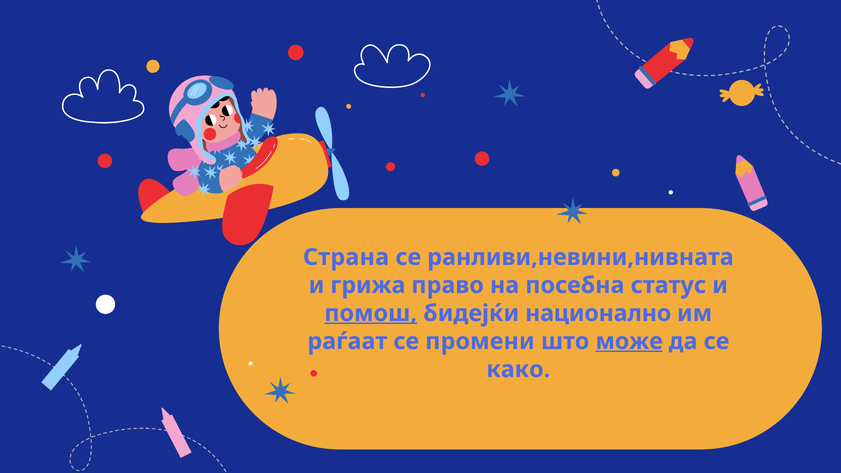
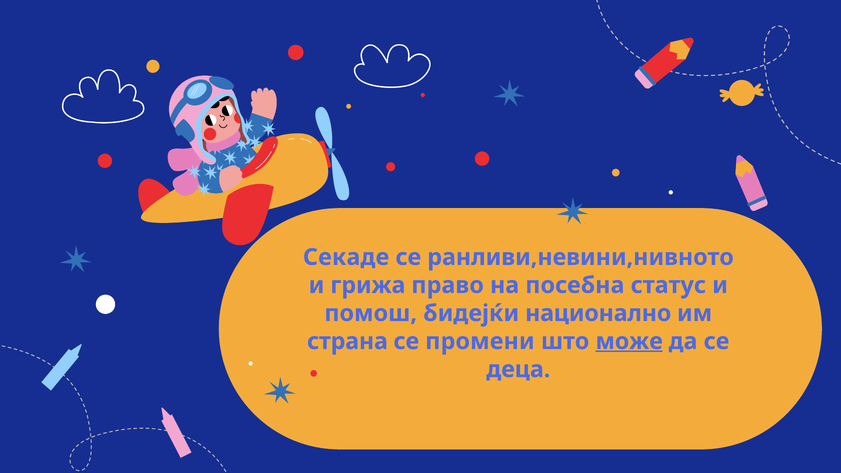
Страна: Страна -> Секаде (346, 257)
ранливи,невини,нивната: ранливи,невини,нивната -> ранливи,невини,нивното (581, 257)
помош underline: present -> none (371, 313)
раѓаат: раѓаат -> страна (347, 341)
како: како -> деца (518, 369)
